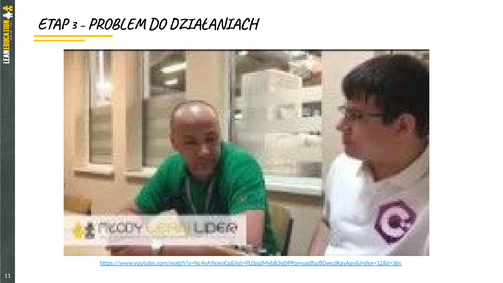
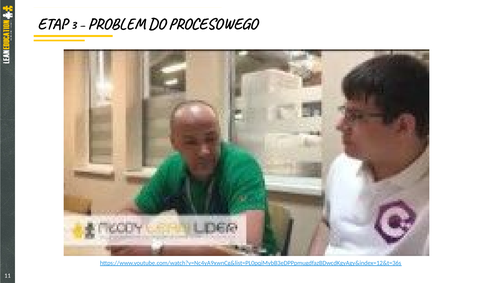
DZIAŁANIACH: DZIAŁANIACH -> PROCESOWEGO (213, 24)
